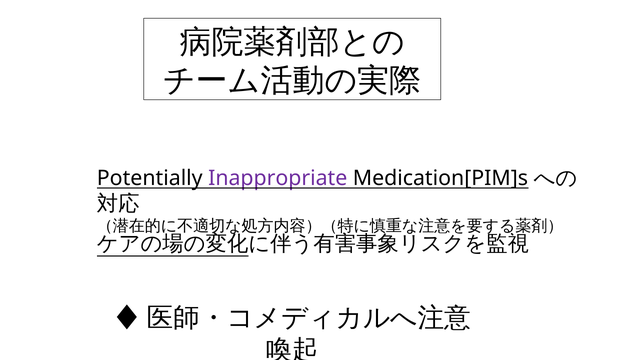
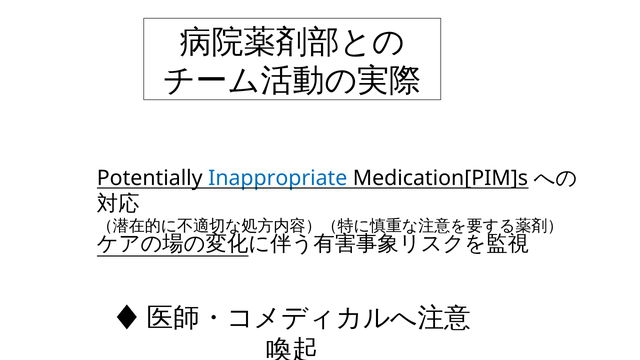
Inappropriate colour: purple -> blue (278, 178)
